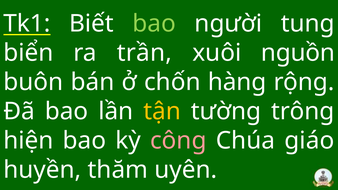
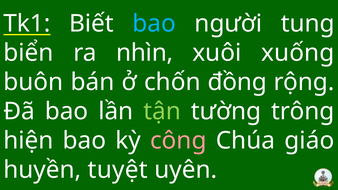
bao colour: light green -> light blue (154, 24)
trần: trần -> nhìn (145, 53)
nguồn: nguồn -> xuống (298, 53)
hàng: hàng -> đồng (237, 82)
tận colour: yellow -> light green (162, 111)
thăm: thăm -> tuyệt (118, 170)
